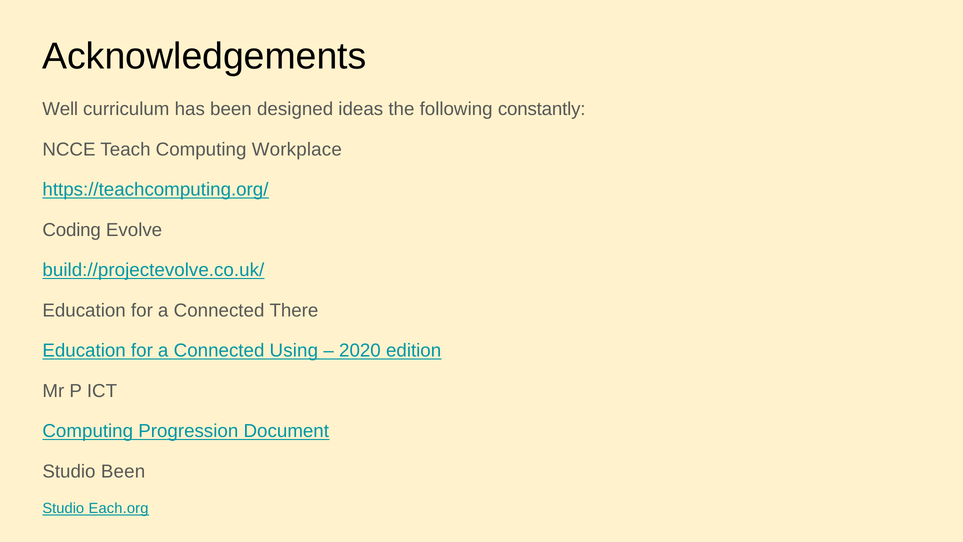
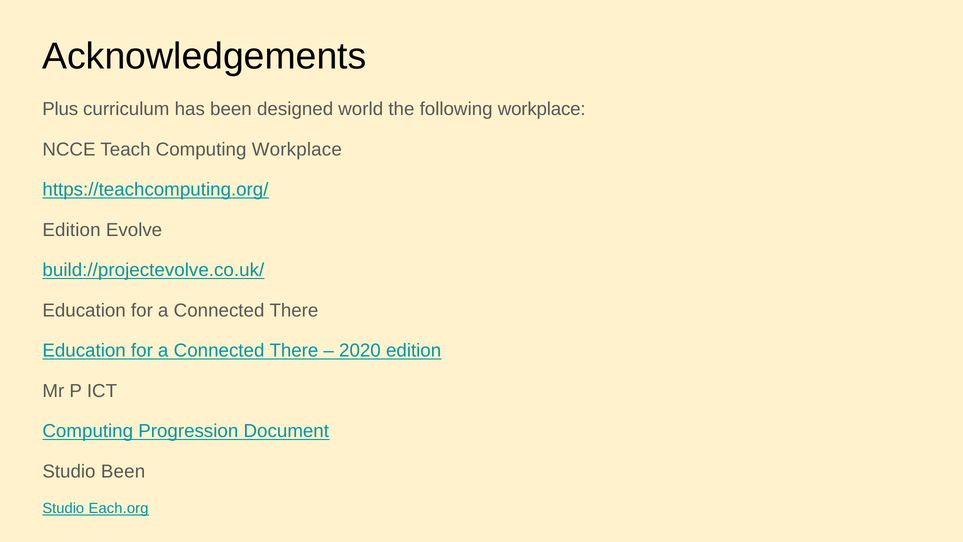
Well: Well -> Plus (60, 109)
ideas: ideas -> world (361, 109)
following constantly: constantly -> workplace (542, 109)
Coding: Coding -> Edition (72, 230)
Using: Using -> There (294, 350)
